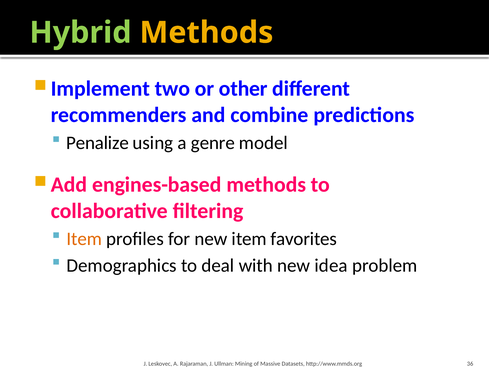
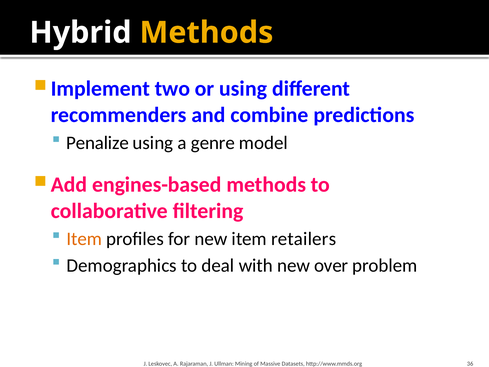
Hybrid colour: light green -> white (80, 33)
or other: other -> using (243, 89)
favorites: favorites -> retailers (304, 239)
idea: idea -> over (331, 265)
